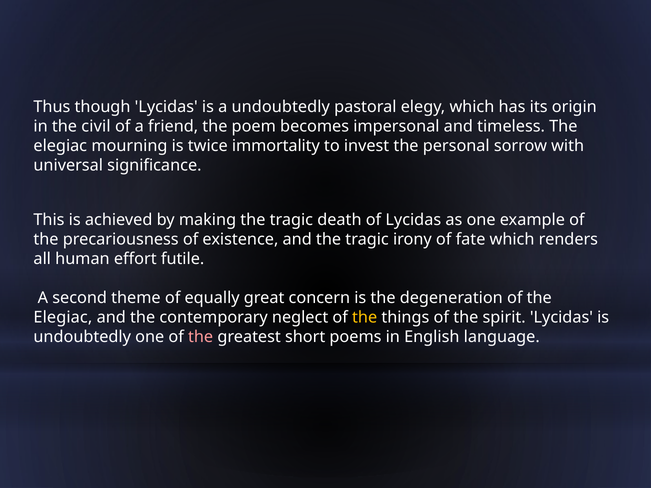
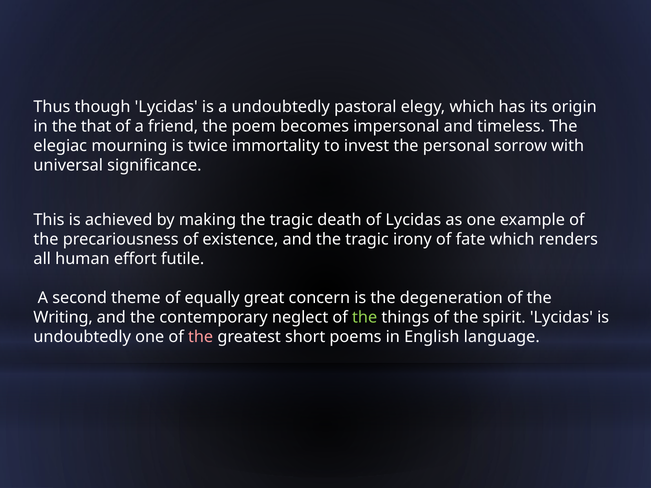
civil: civil -> that (96, 127)
Elegiac: Elegiac -> Writing (63, 318)
the colour: yellow -> light green (365, 318)
